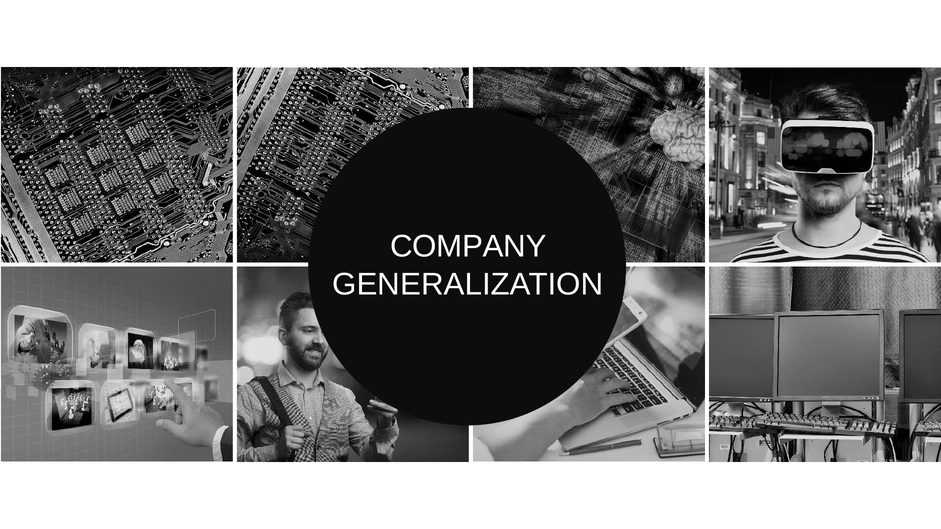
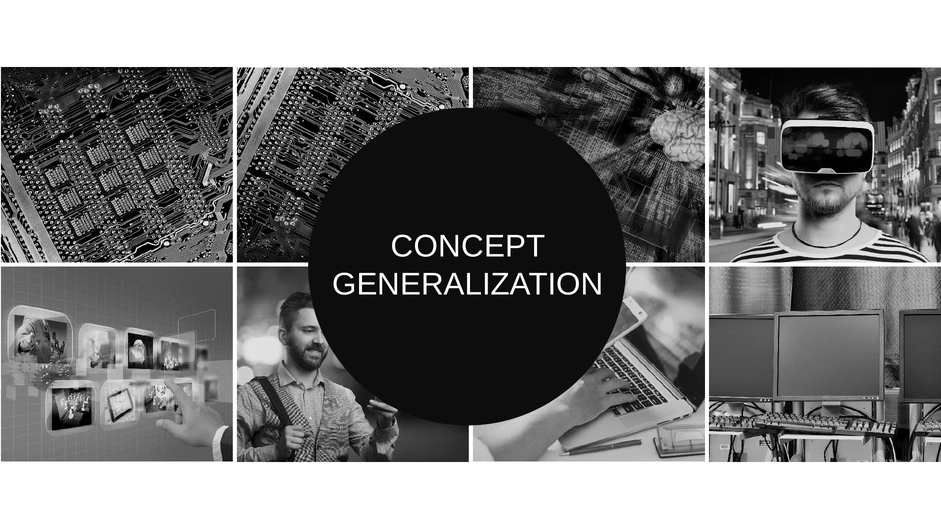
COMPANY: COMPANY -> CONCEPT (468, 247)
